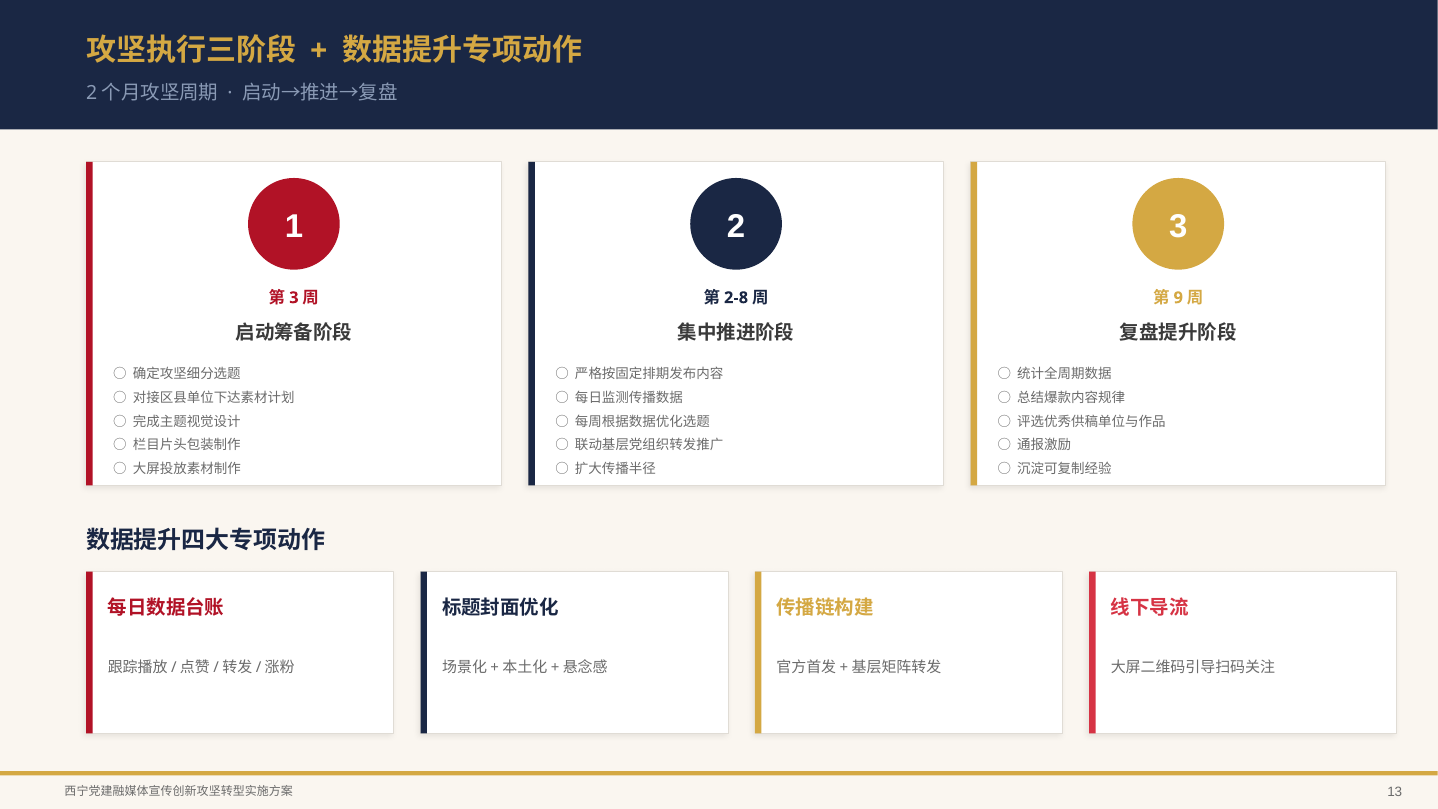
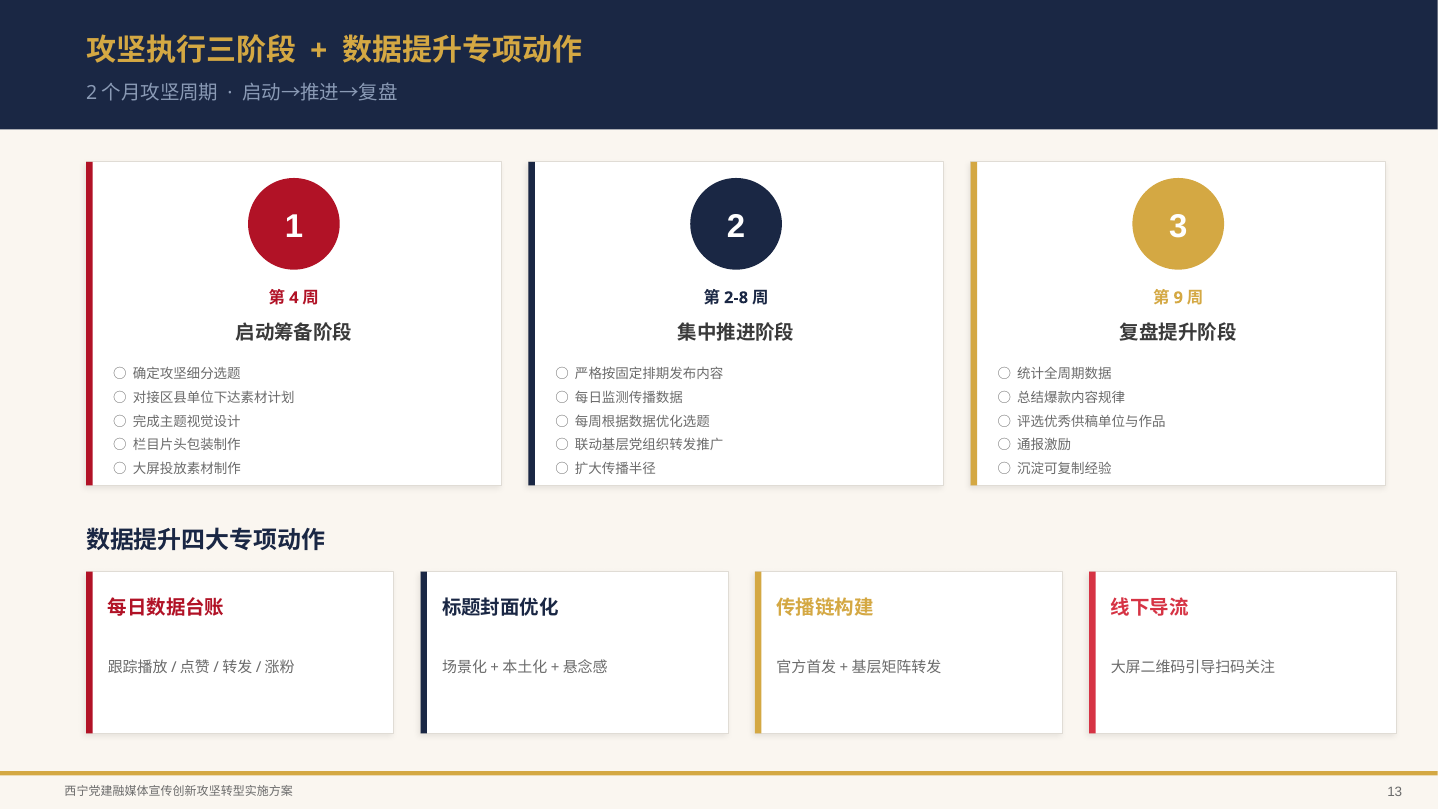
3: 3 -> 4 (294, 298)
